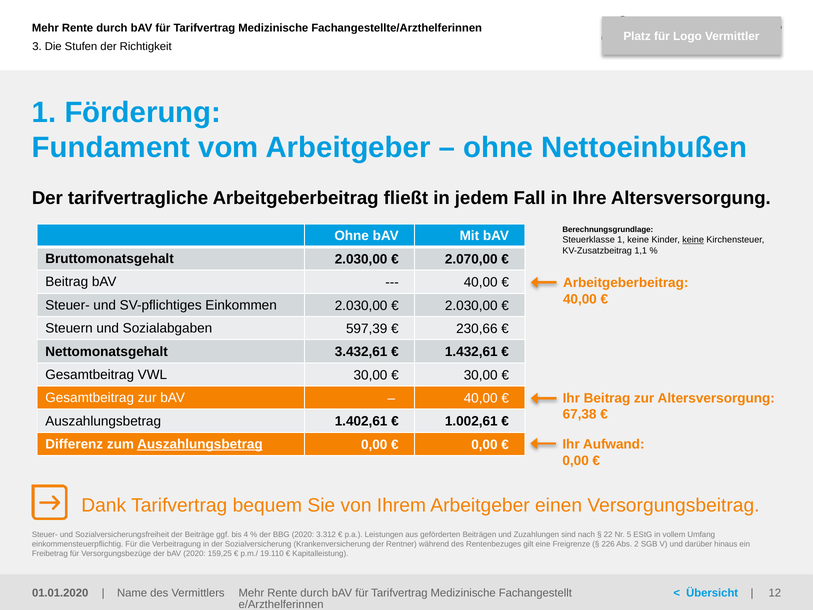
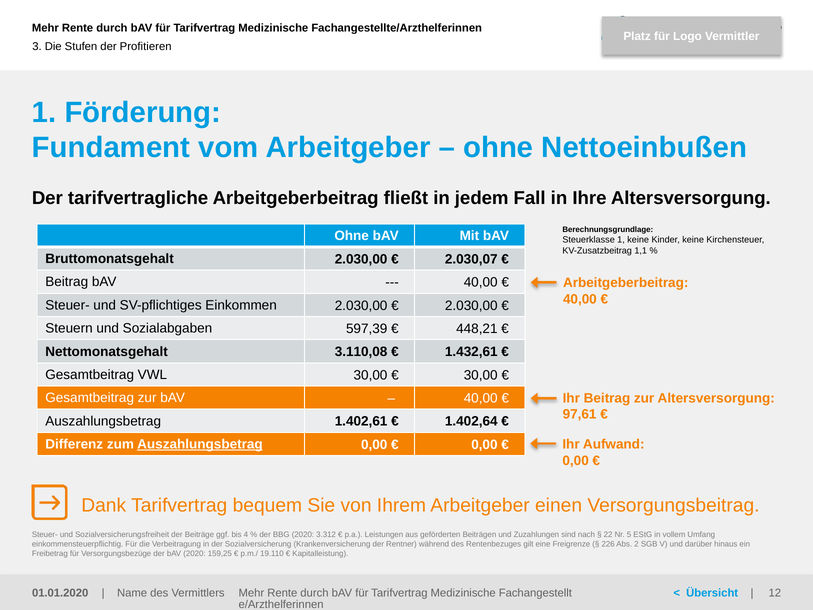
Richtigkeit: Richtigkeit -> Profitieren (146, 46)
keine underline: present -> none (693, 240)
2.070,00: 2.070,00 -> 2.030,07 (471, 259)
230,66: 230,66 -> 448,21 (477, 329)
3.432,61: 3.432,61 -> 3.110,08 (361, 352)
67,38: 67,38 -> 97,61 (580, 414)
1.002,61: 1.002,61 -> 1.402,64 (471, 421)
